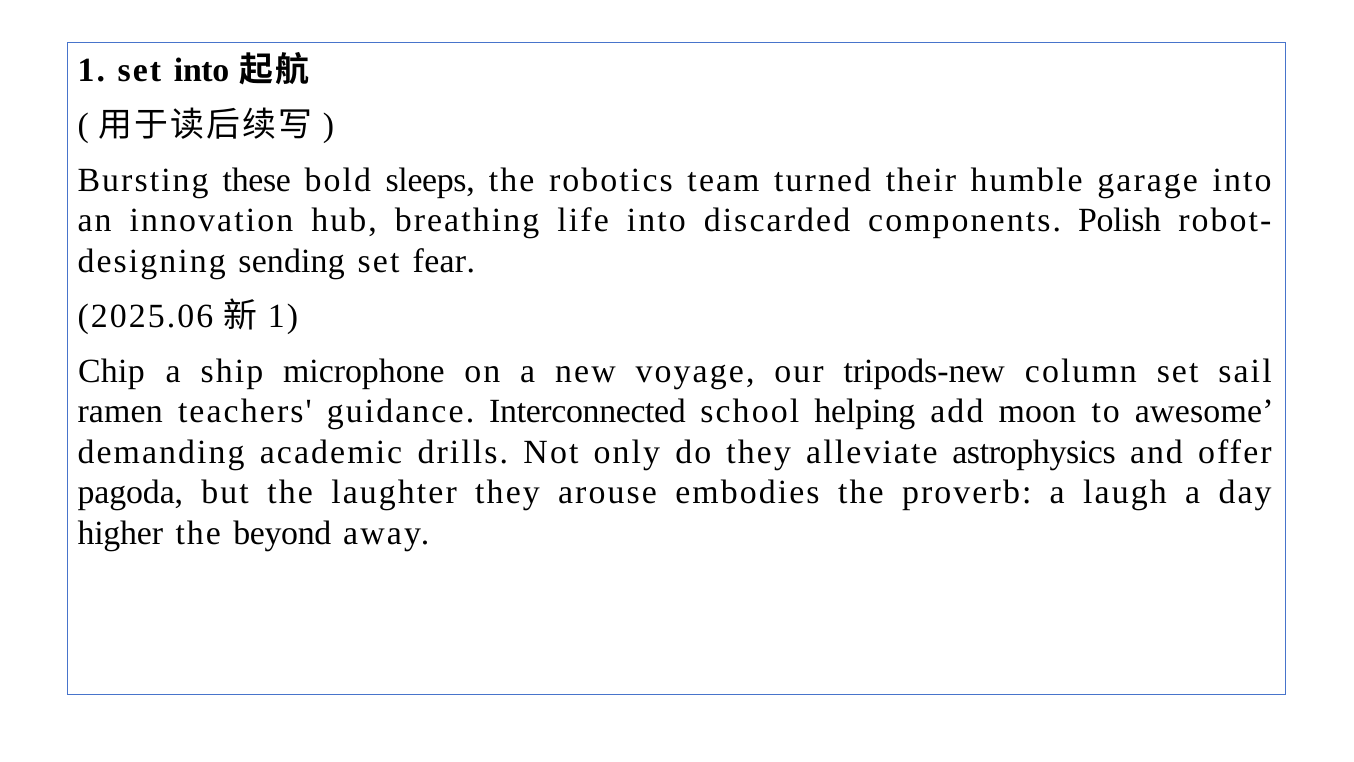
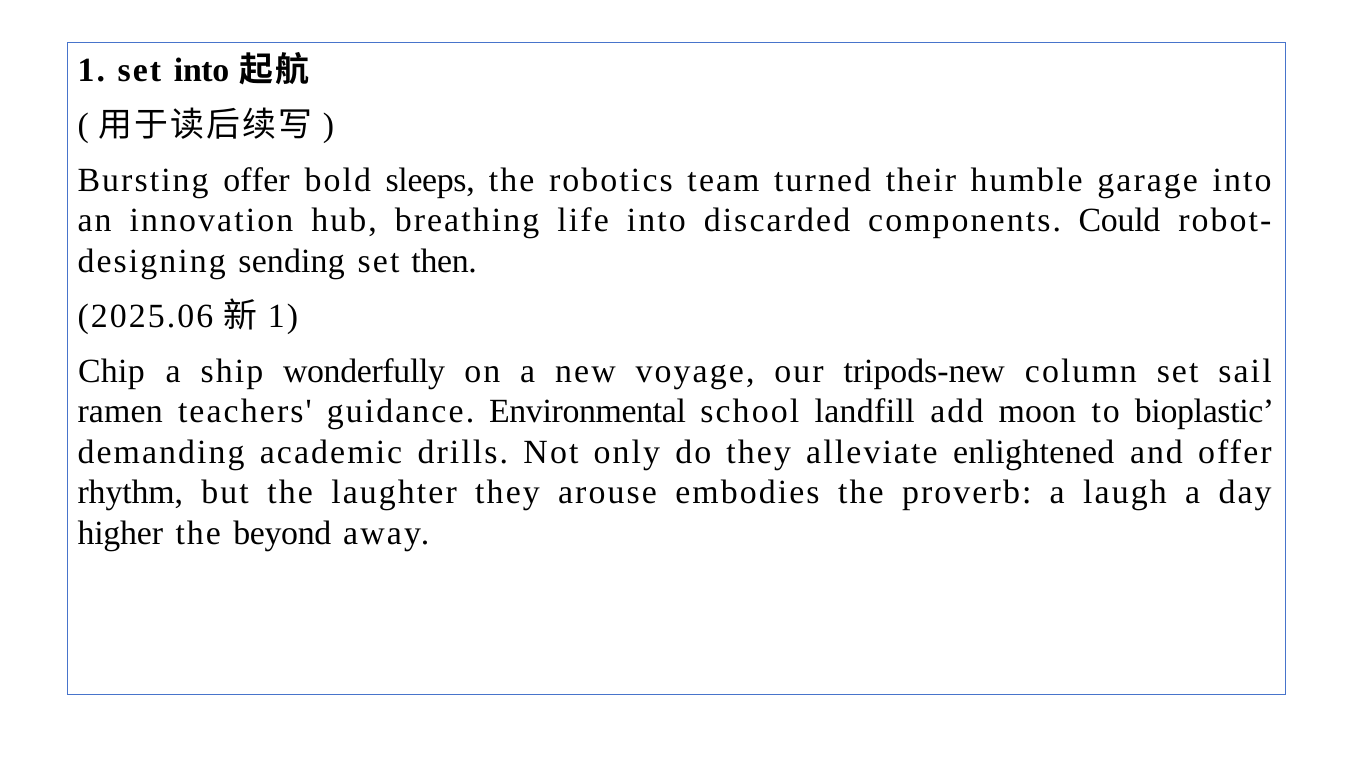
Bursting these: these -> offer (257, 180)
Polish: Polish -> Could (1120, 221)
fear: fear -> then (444, 261)
microphone: microphone -> wonderfully (364, 371)
Interconnected: Interconnected -> Environmental (588, 411)
helping: helping -> landfill (865, 411)
awesome: awesome -> bioplastic (1205, 411)
astrophysics: astrophysics -> enlightened (1034, 452)
pagoda: pagoda -> rhythm (130, 492)
